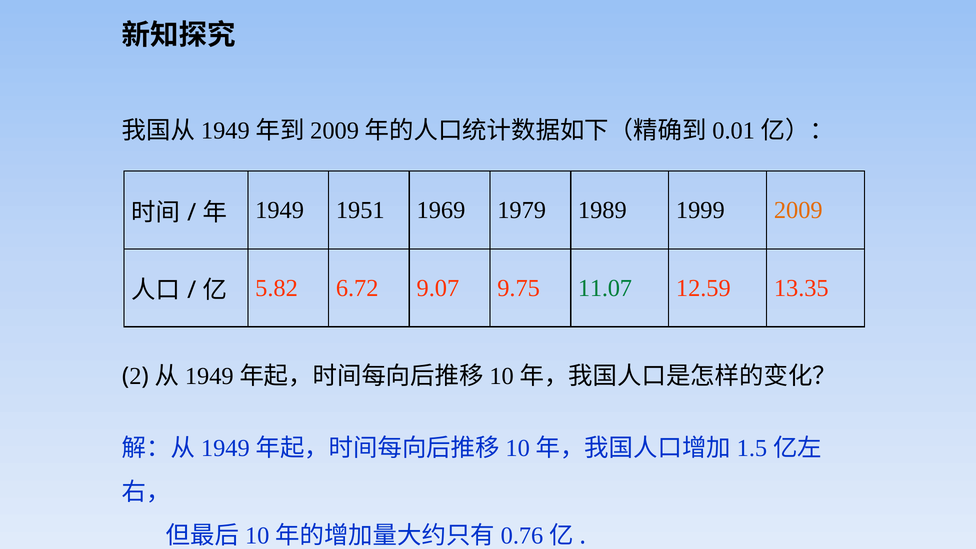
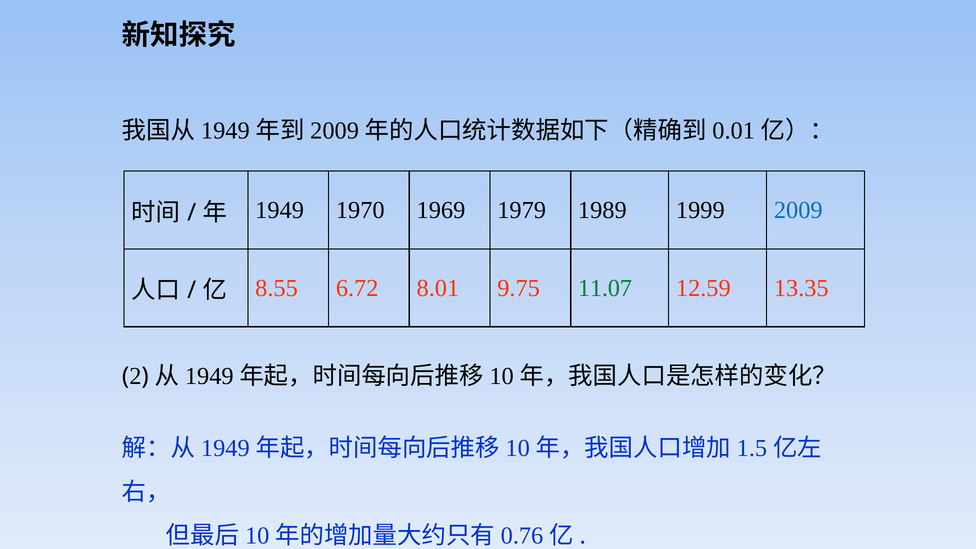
1951: 1951 -> 1970 (360, 210)
2009 colour: orange -> blue (798, 210)
5.82: 5.82 -> 8.55 (277, 288)
9.07: 9.07 -> 8.01 (438, 288)
